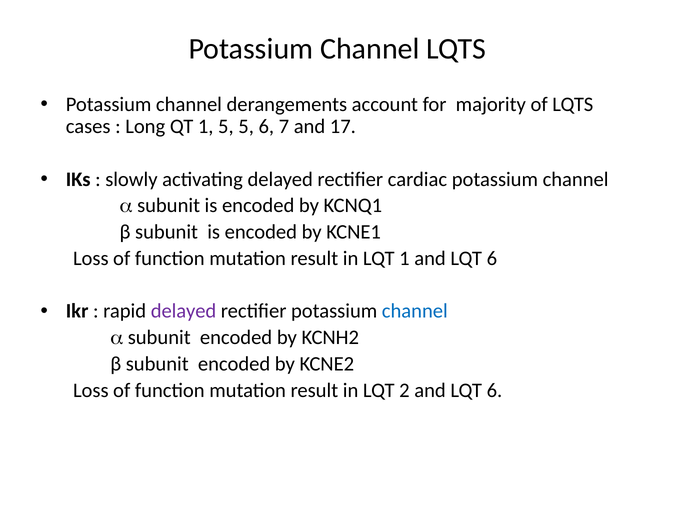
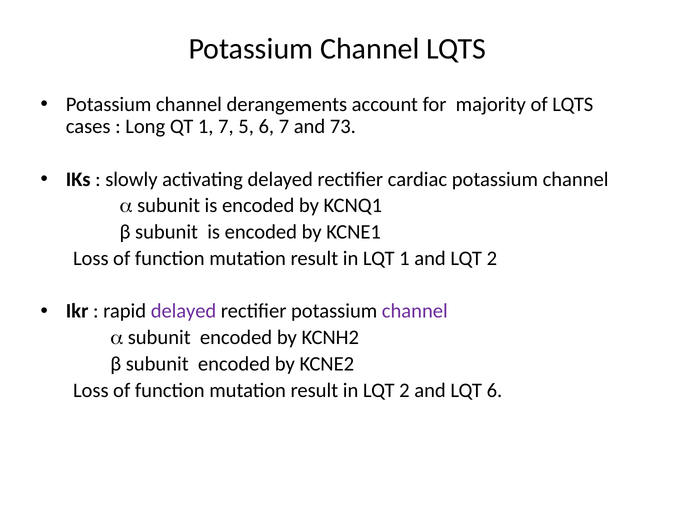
1 5: 5 -> 7 (226, 127)
17: 17 -> 73 (343, 127)
1 and LQT 6: 6 -> 2 (492, 259)
channel colour: blue -> purple (415, 311)
